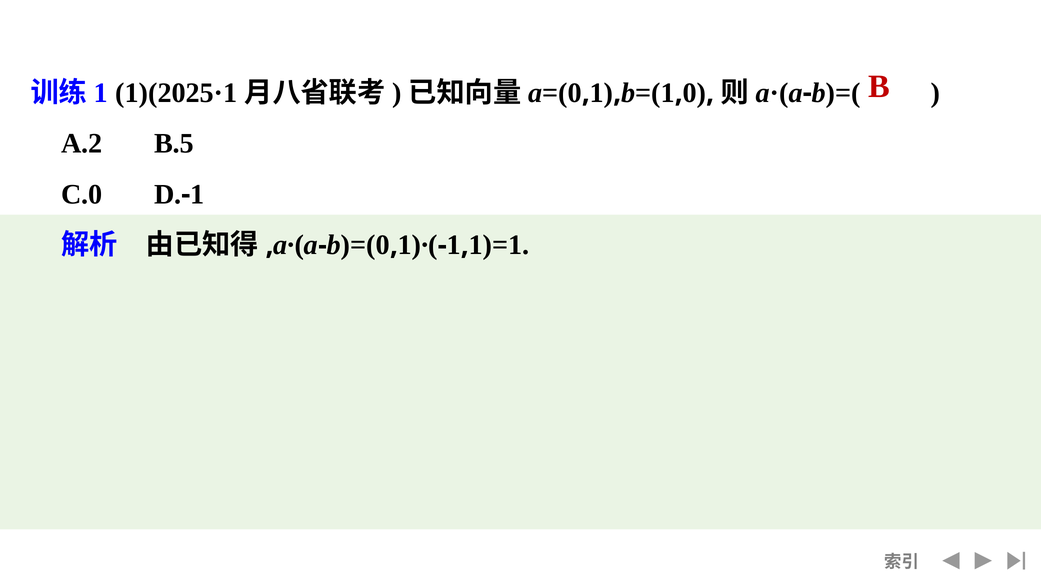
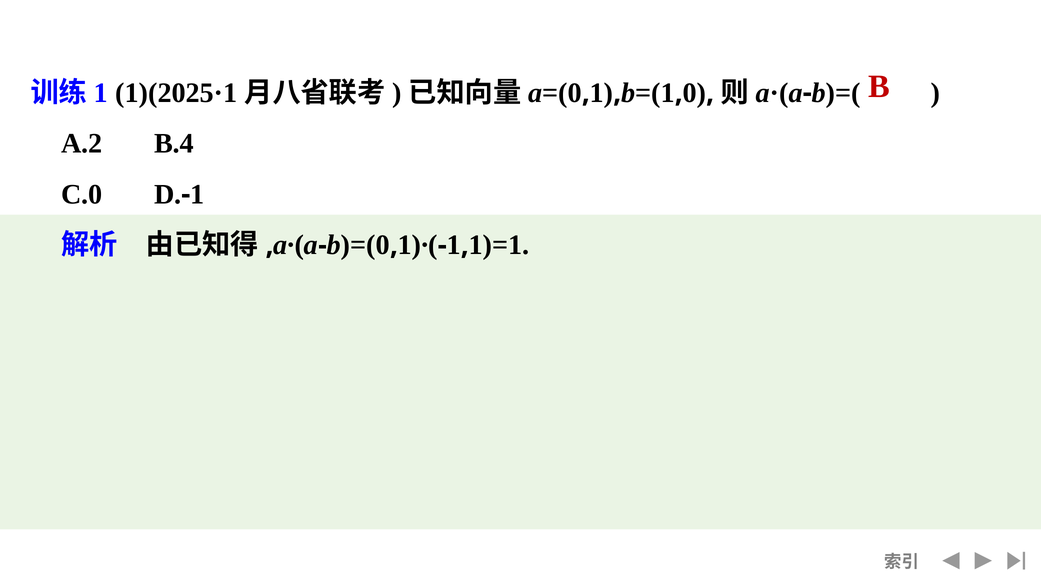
B.5: B.5 -> B.4 (174, 143)
